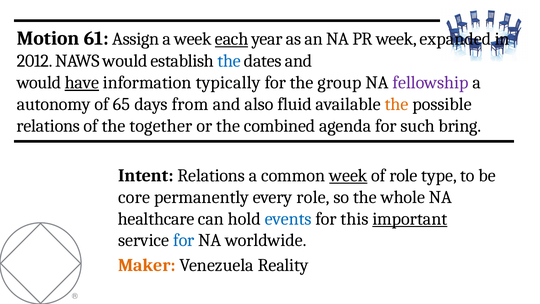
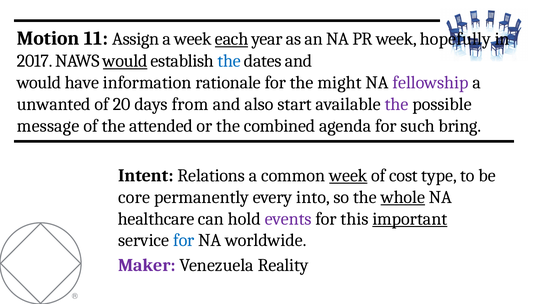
61: 61 -> 11 (96, 38)
expanded: expanded -> hopefully (455, 39)
2012: 2012 -> 2017 (35, 61)
would underline: none -> present (125, 61)
have underline: present -> none (82, 83)
typically: typically -> rationale (228, 83)
group: group -> might (340, 83)
autonomy: autonomy -> unwanted (54, 104)
65: 65 -> 20 (122, 104)
fluid: fluid -> start (295, 104)
the colour: orange -> purple (397, 104)
relations: relations -> message (48, 126)
together: together -> attended (161, 126)
of role: role -> cost (403, 175)
every role: role -> into (313, 197)
whole underline: none -> present (403, 197)
events colour: blue -> purple (288, 219)
Maker colour: orange -> purple (147, 265)
